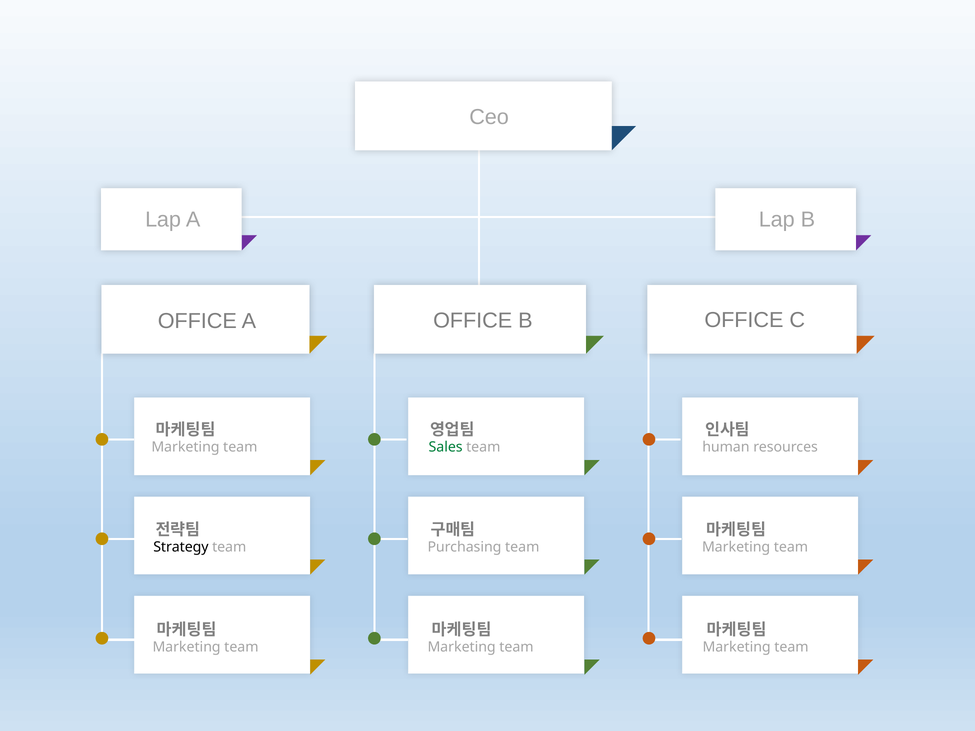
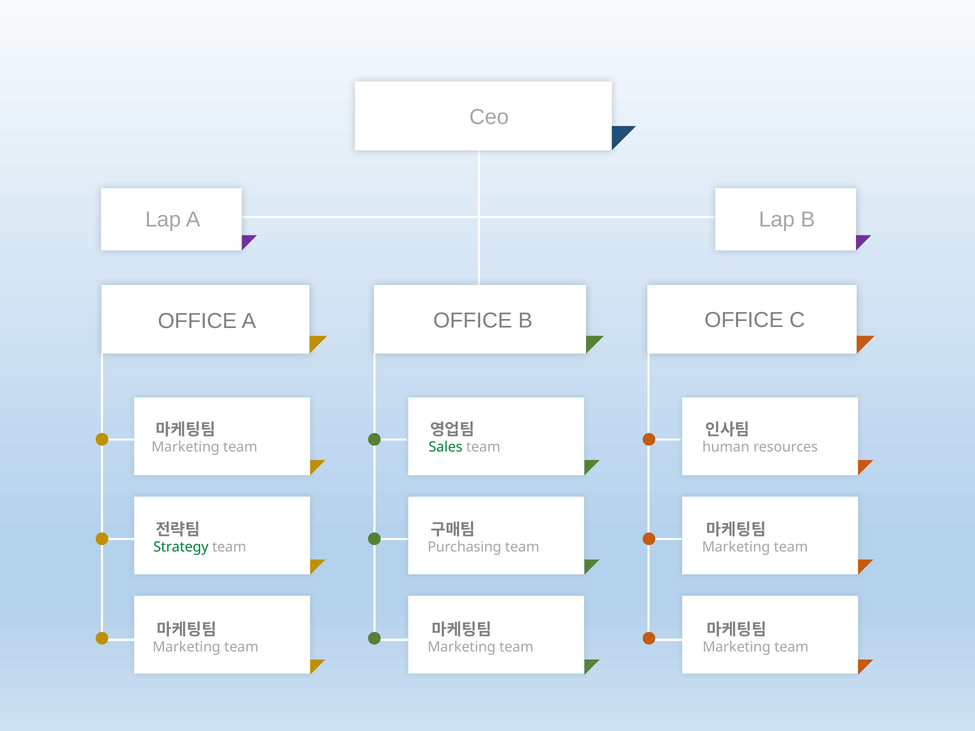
Strategy colour: black -> green (181, 547)
